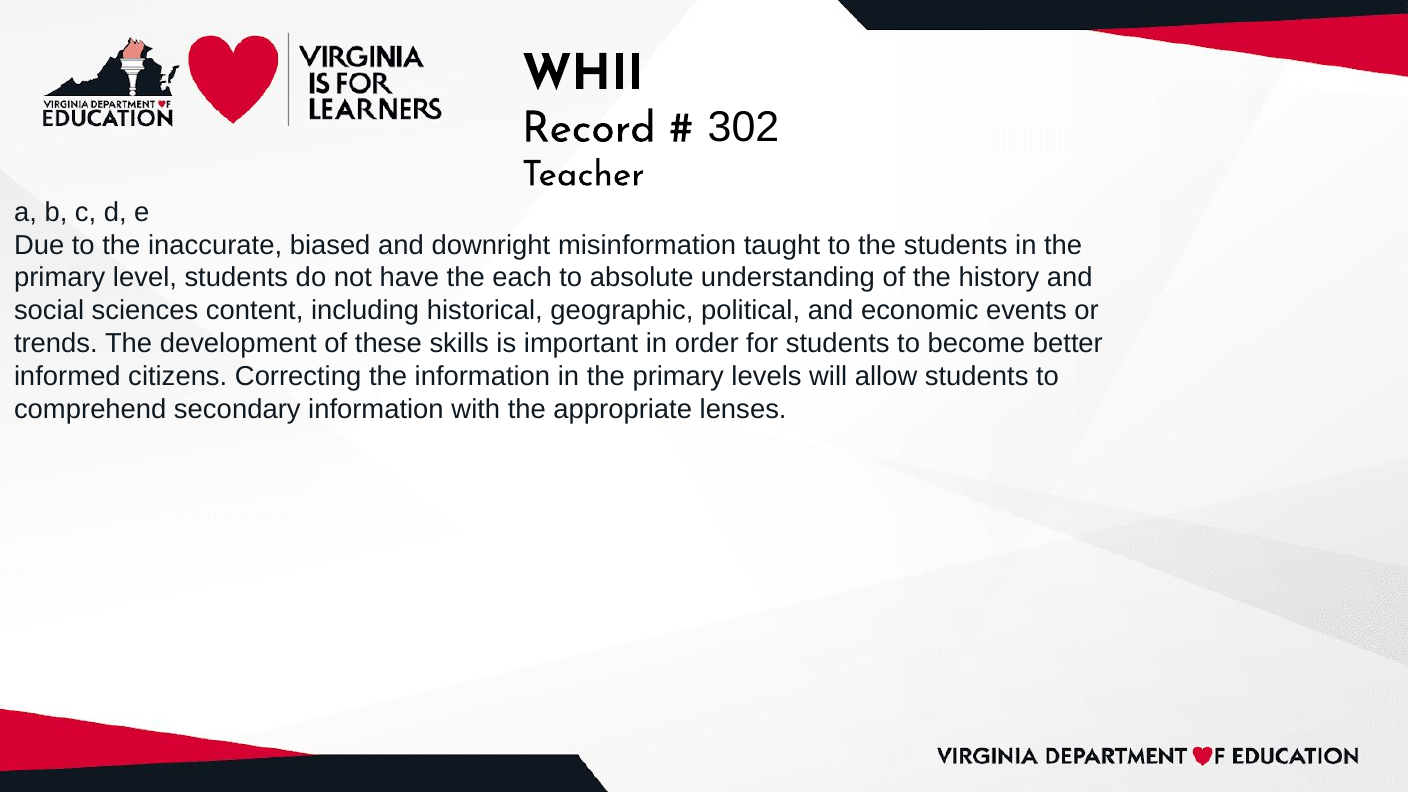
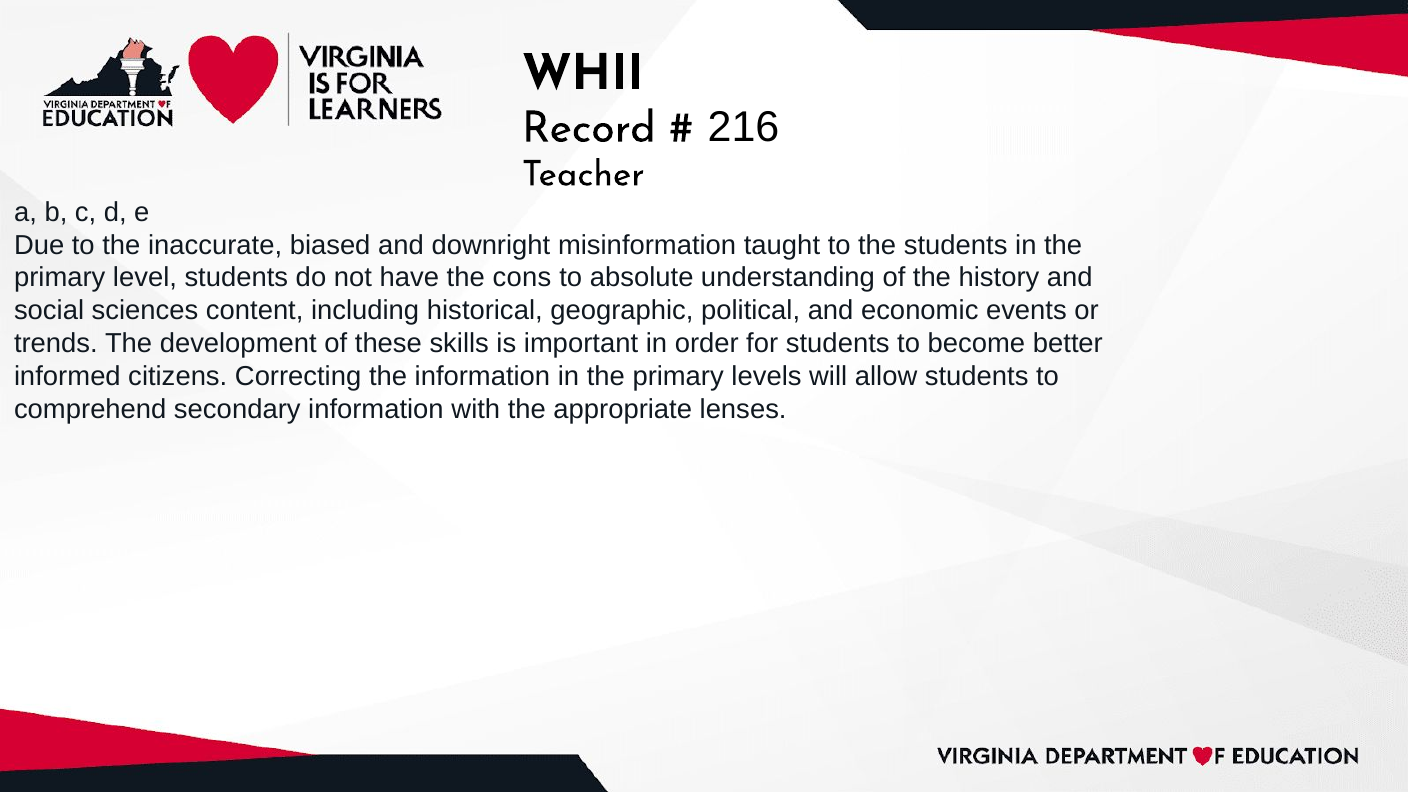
302: 302 -> 216 (744, 127)
each: each -> cons (522, 278)
